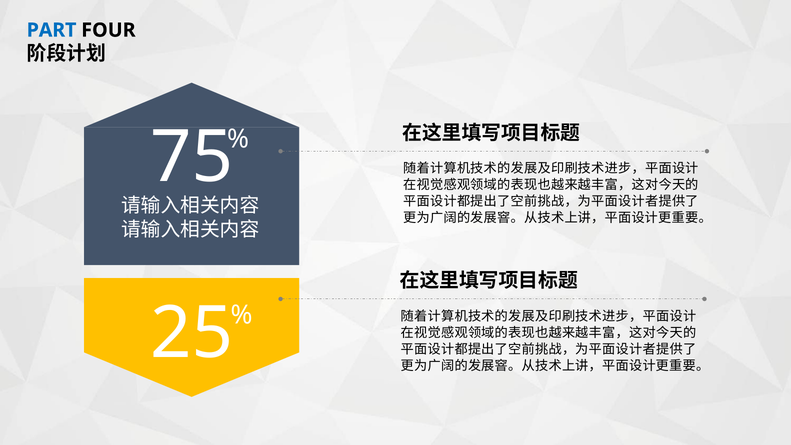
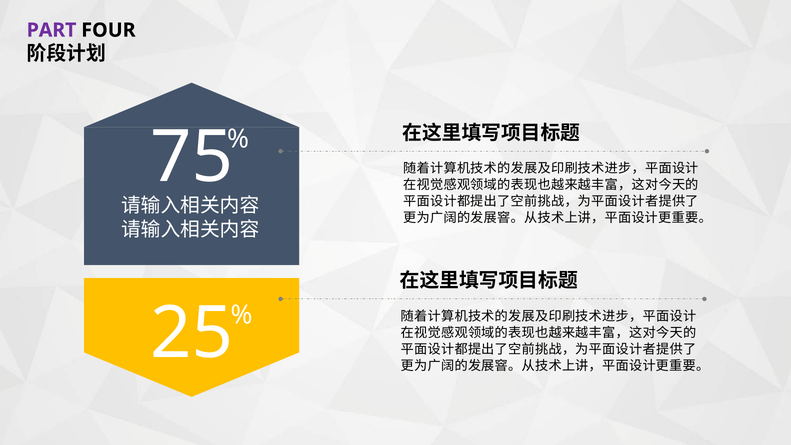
PART colour: blue -> purple (52, 30)
